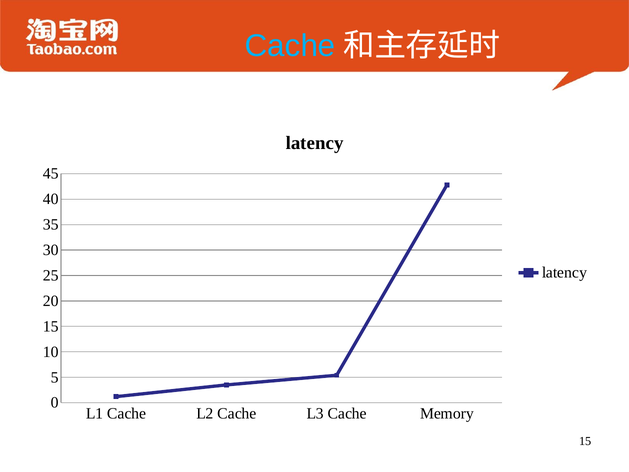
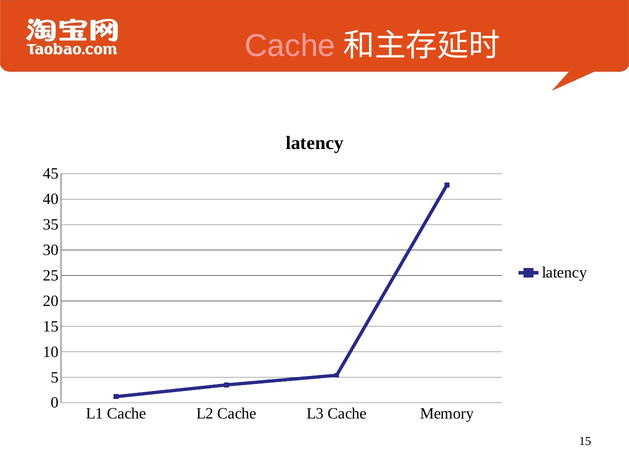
Cache colour: light blue -> pink (290, 46)
